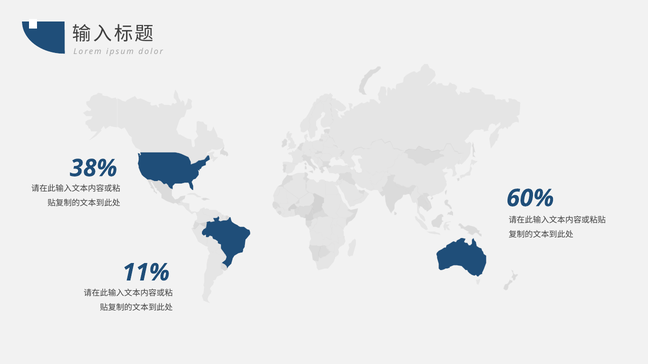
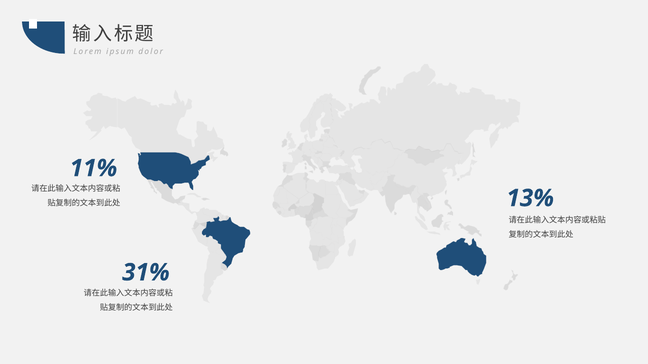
38%: 38% -> 11% (93, 168)
60%: 60% -> 13% (530, 198)
11%: 11% -> 31% (146, 273)
